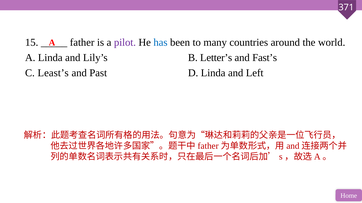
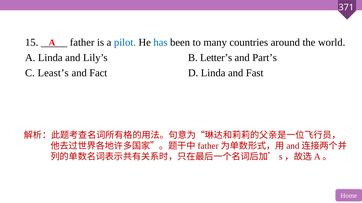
pilot colour: purple -> blue (125, 43)
Fast’s: Fast’s -> Part’s (265, 58)
Past: Past -> Fact (98, 73)
Left: Left -> Fast (255, 73)
